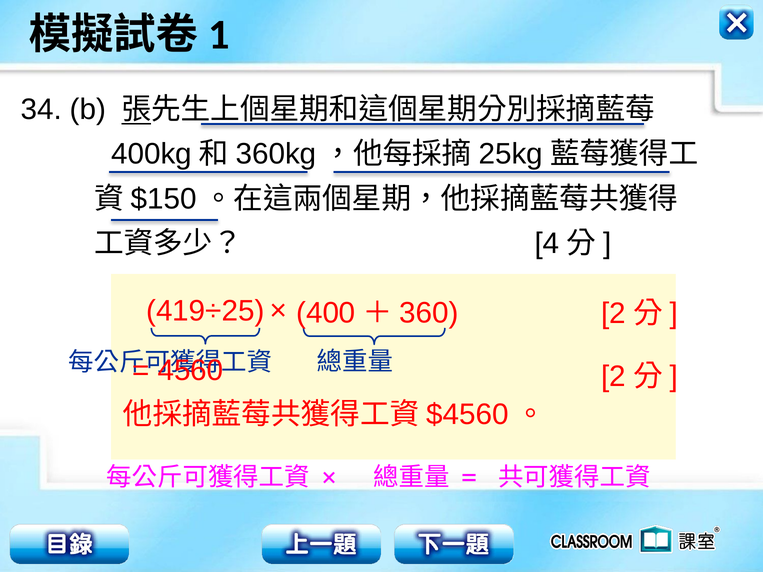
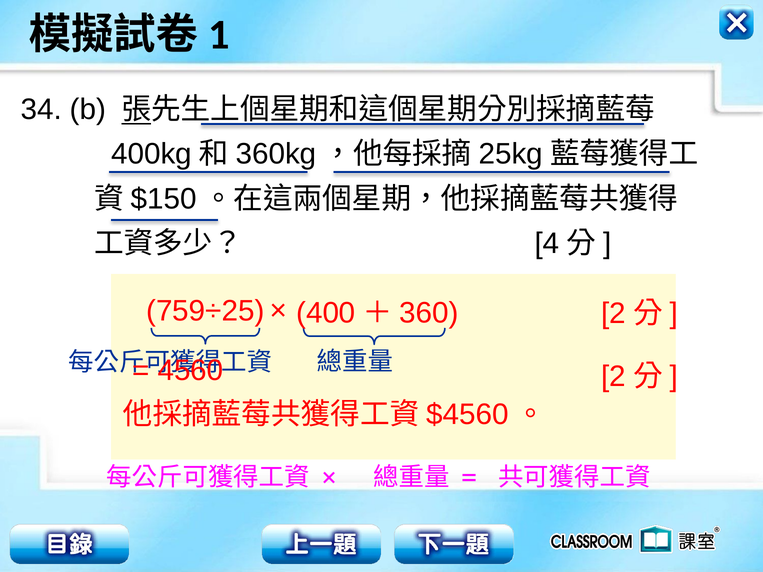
419÷25: 419÷25 -> 759÷25 (205, 311)
